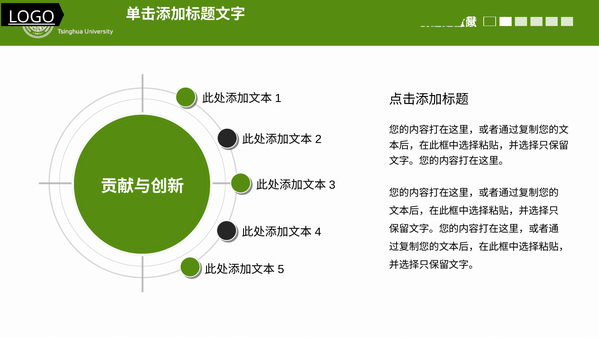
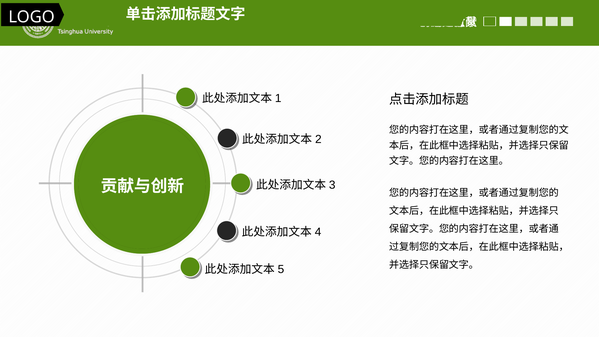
LOGO underline: present -> none (32, 17)
